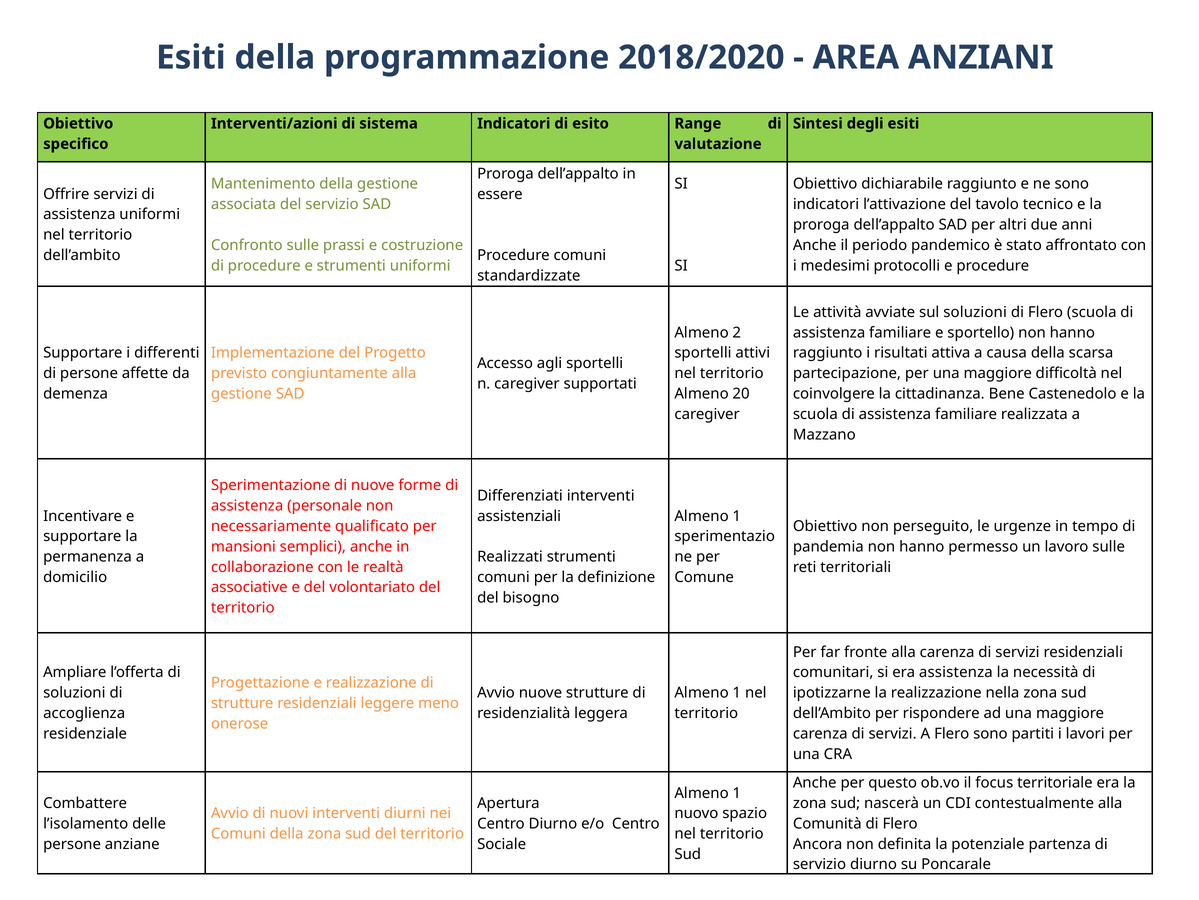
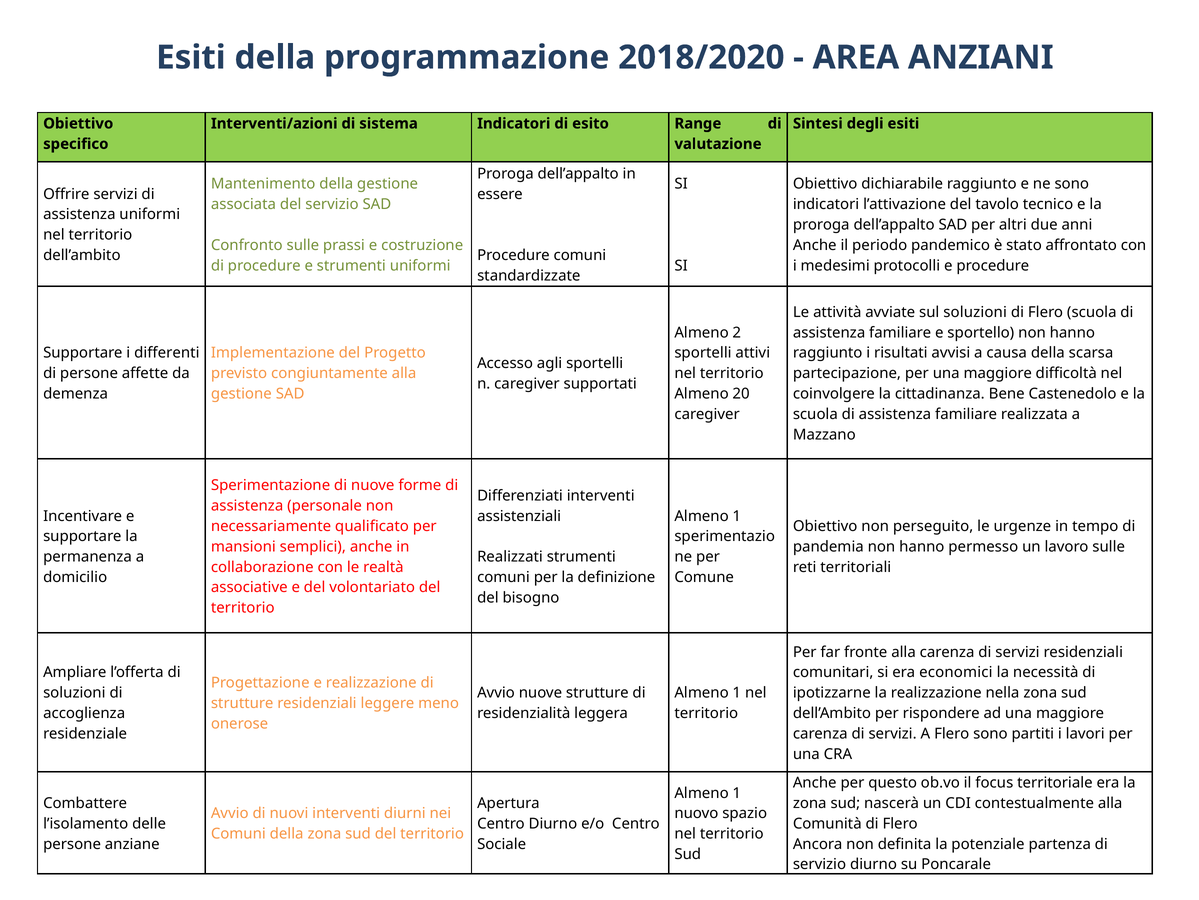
attiva: attiva -> avvisi (951, 353)
era assistenza: assistenza -> economici (956, 672)
